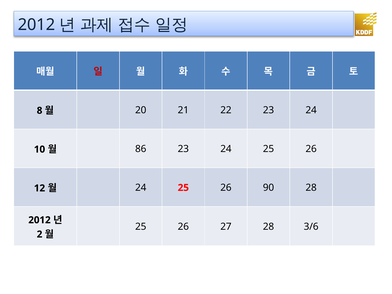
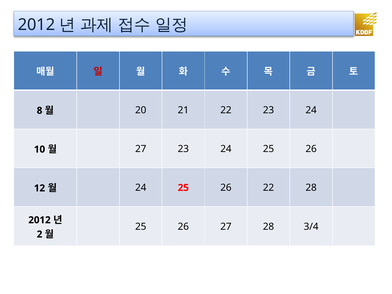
86: 86 -> 27 (141, 149)
26 90: 90 -> 22 (269, 188)
3/6: 3/6 -> 3/4 (311, 227)
